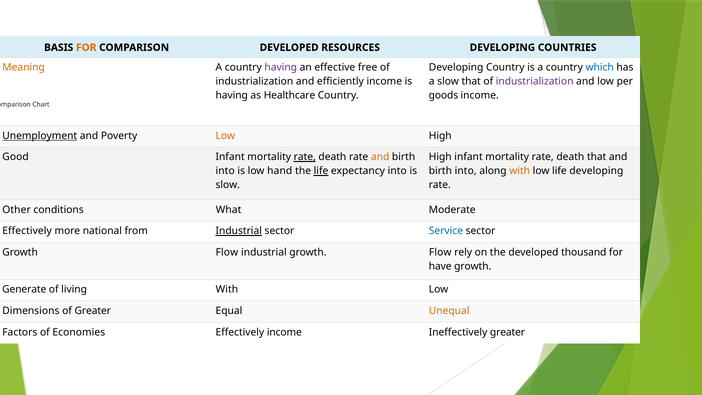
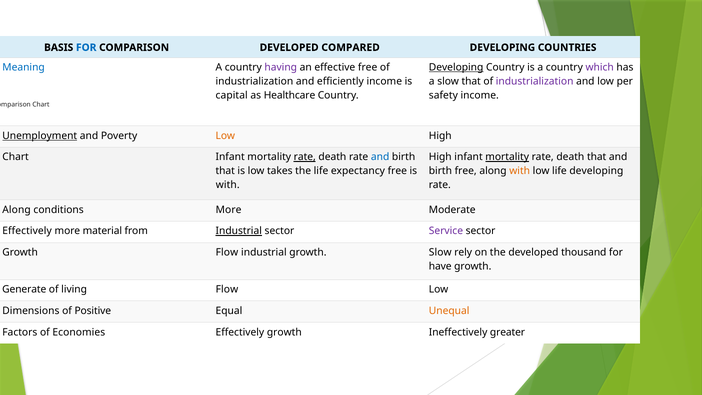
FOR colour: orange -> blue (86, 47)
RESOURCES: RESOURCES -> COMPARED (351, 47)
Meaning colour: orange -> blue (24, 67)
Developing underline: none -> present (456, 67)
which colour: blue -> purple (600, 67)
having: having -> capital (232, 95)
goods: goods -> safety (443, 95)
Good: Good -> Chart (16, 157)
and colour: orange -> blue (380, 157)
mortality underline: none -> present (507, 157)
into: into -> that (225, 171)
hand: hand -> takes (280, 171)
life underline: present -> none (321, 171)
expectancy into: into -> free (397, 171)
into: into -> free (466, 171)
slow: slow -> with (228, 185)
Other: Other -> Along (17, 210)
conditions What: What -> More (229, 210)
national: national -> material (102, 231)
Service colour: blue -> purple (446, 231)
industrial growth Flow: Flow -> Slow (440, 252)
living With: With -> Flow (227, 289)
of Greater: Greater -> Positive (93, 311)
Effectively income: income -> growth (284, 332)
